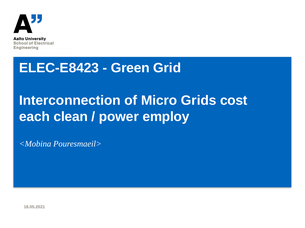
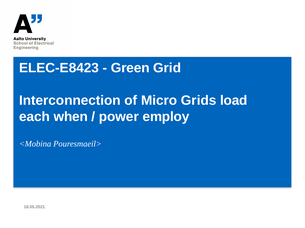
cost: cost -> load (234, 101)
clean: clean -> when (71, 117)
